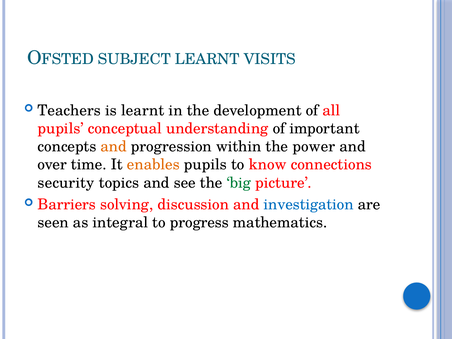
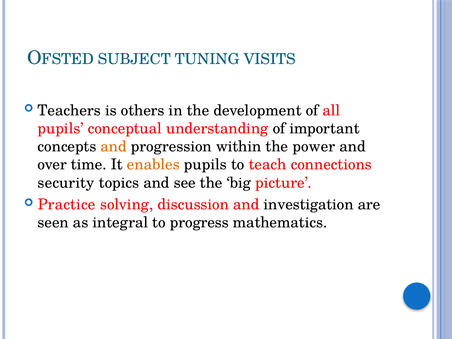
SUBJECT LEARNT: LEARNT -> TUNING (207, 59)
is learnt: learnt -> others (143, 110)
know: know -> teach (268, 165)
big colour: green -> black (239, 183)
Barriers: Barriers -> Practice (67, 205)
investigation colour: blue -> black (309, 205)
